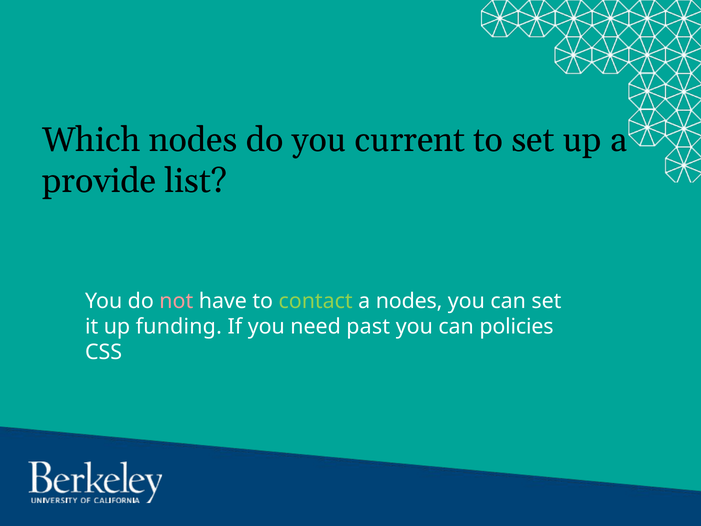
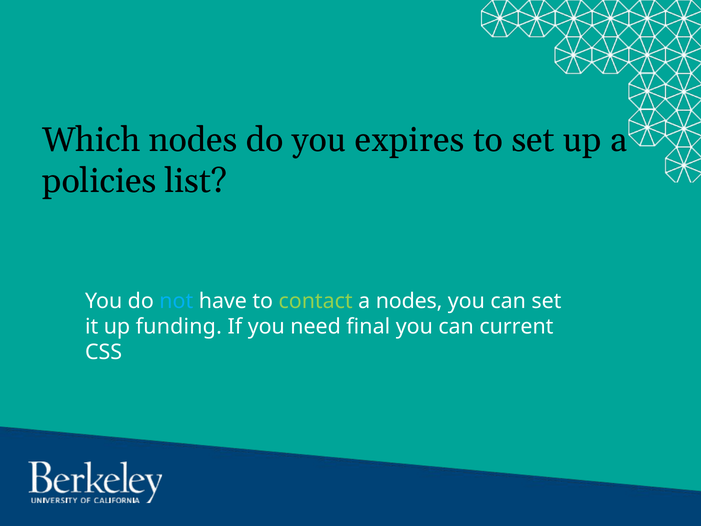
current: current -> expires (410, 140)
provide: provide -> policies (99, 181)
not colour: pink -> light blue (176, 301)
past: past -> final (368, 327)
policies: policies -> current (516, 327)
